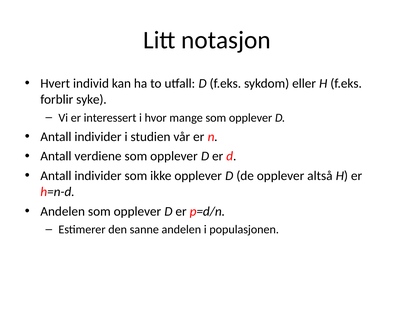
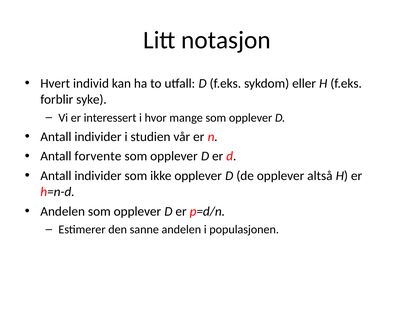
verdiene: verdiene -> forvente (98, 156)
